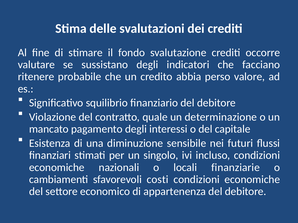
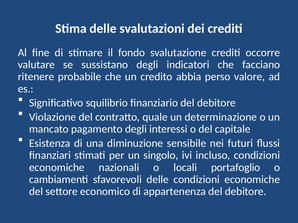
finanziarie: finanziarie -> portafoglio (236, 168)
sfavorevoli costi: costi -> delle (158, 180)
